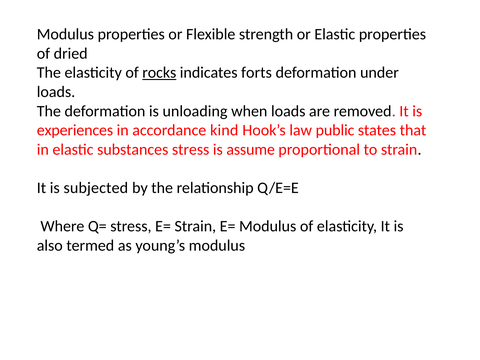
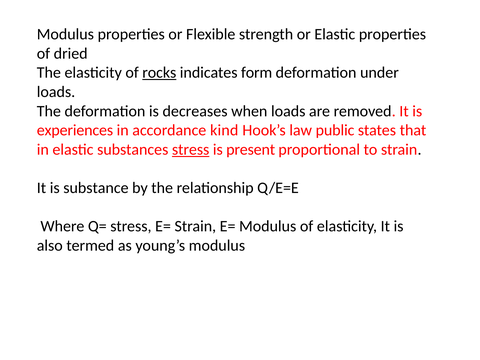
forts: forts -> form (257, 73)
unloading: unloading -> decreases (195, 111)
stress underline: none -> present (191, 150)
assume: assume -> present (251, 150)
subjected: subjected -> substance (96, 188)
